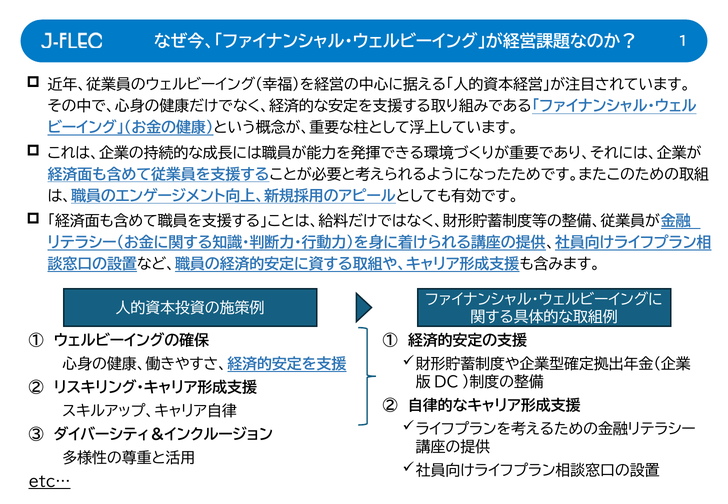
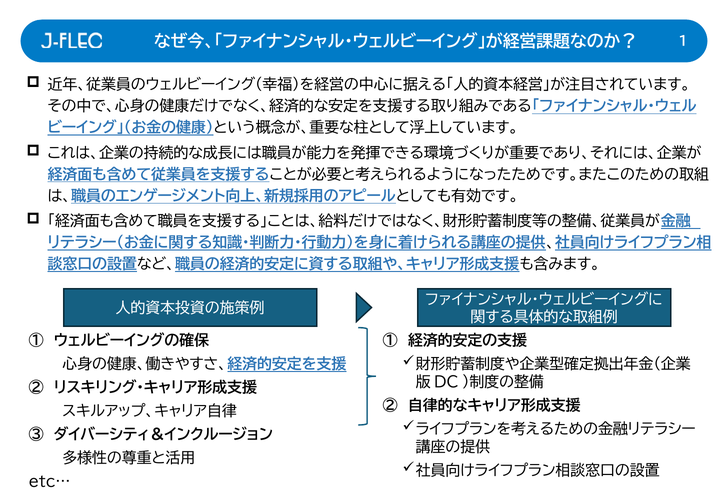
etc… underline: present -> none (50, 482)
